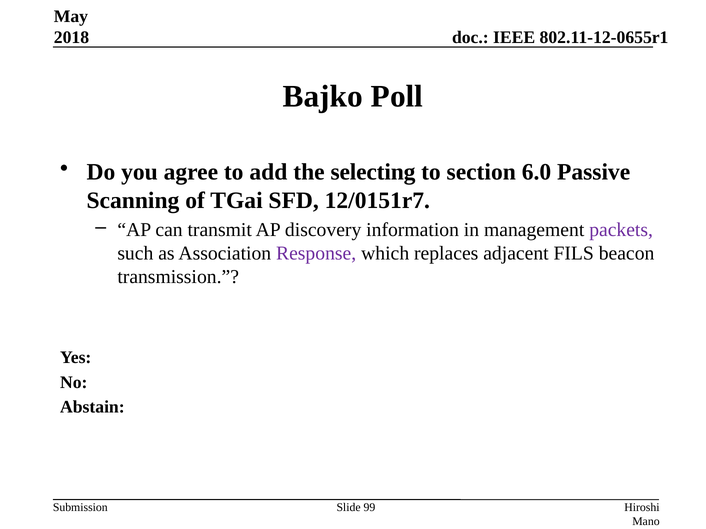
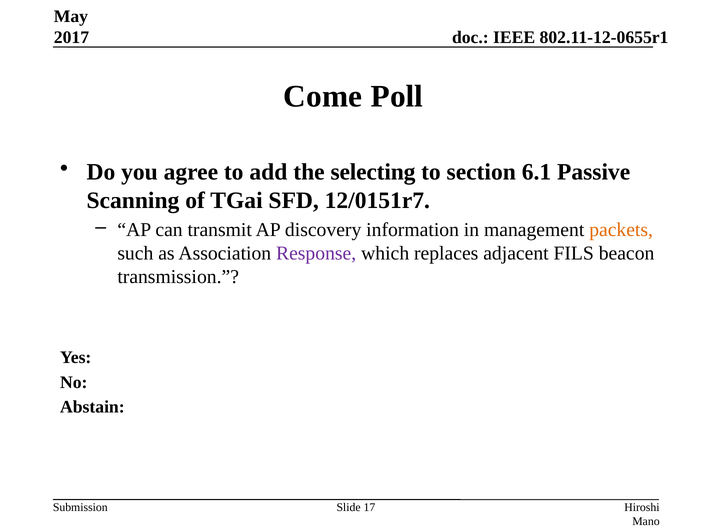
2018: 2018 -> 2017 (71, 38)
Bajko: Bajko -> Come (323, 96)
6.0: 6.0 -> 6.1 (536, 172)
packets colour: purple -> orange (621, 230)
99: 99 -> 17 (369, 508)
